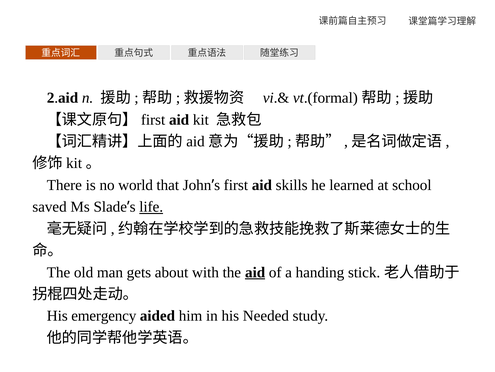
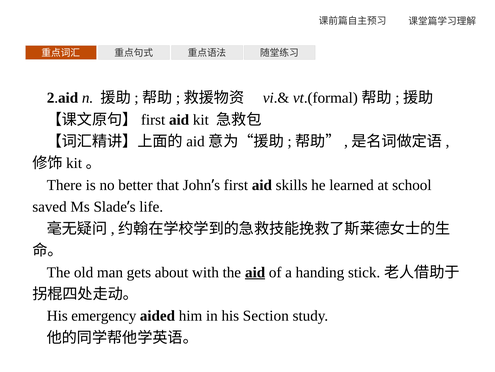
world: world -> better (135, 185)
life underline: present -> none (151, 207)
Needed: Needed -> Section (266, 315)
